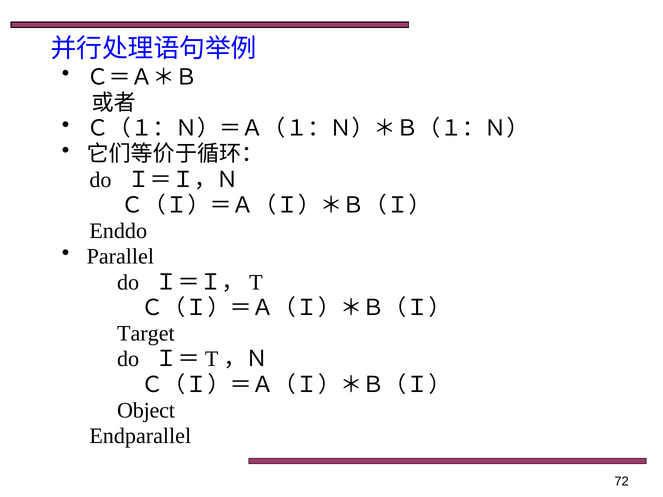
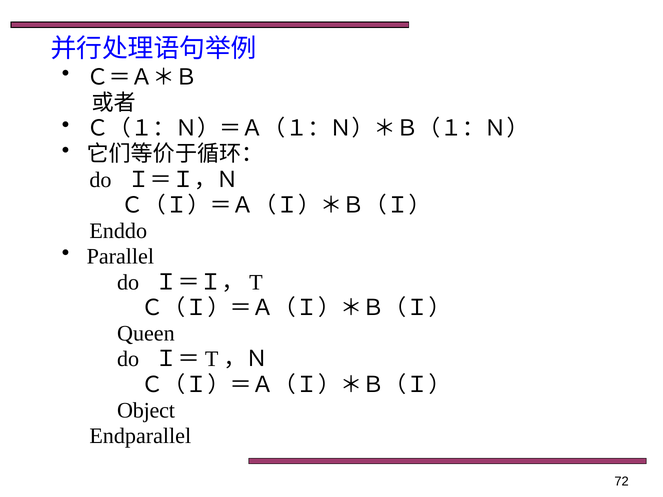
Target: Target -> Queen (146, 334)
